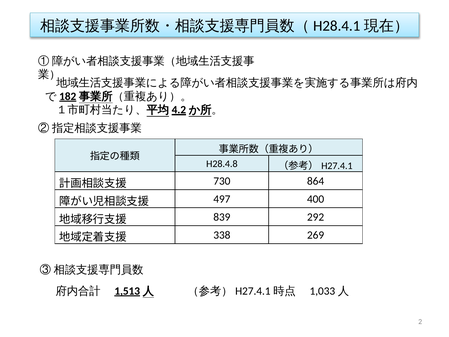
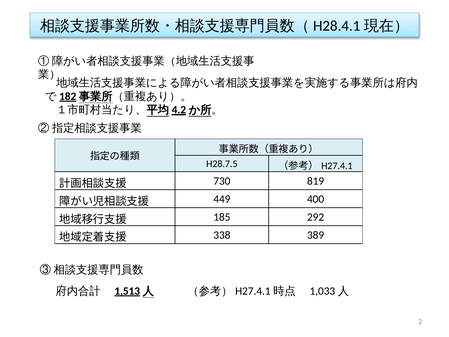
H28.4.8: H28.4.8 -> H28.7.5 (222, 164)
864: 864 -> 819 (316, 181)
497: 497 -> 449 (222, 199)
839: 839 -> 185 (222, 217)
269: 269 -> 389 (316, 235)
